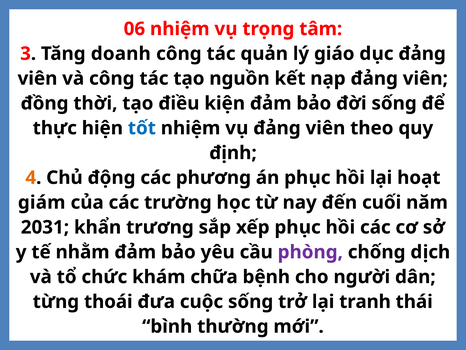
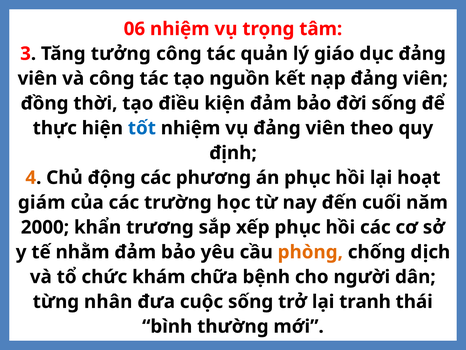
doanh: doanh -> tưởng (121, 54)
2031: 2031 -> 2000 (45, 227)
phòng colour: purple -> orange (310, 252)
thoái: thoái -> nhân (108, 301)
